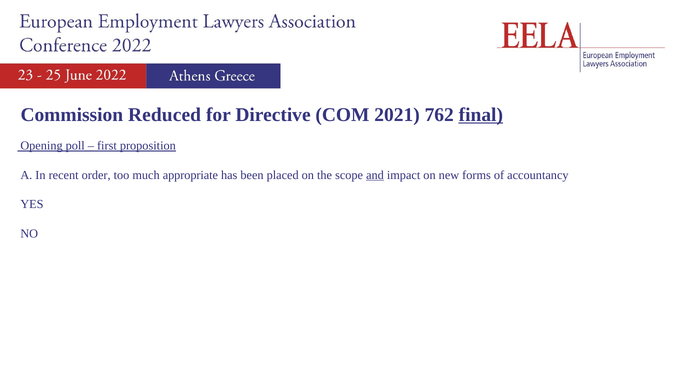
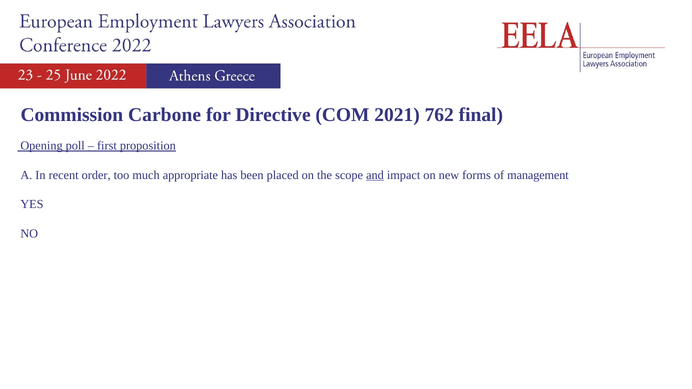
Reduced: Reduced -> Carbone (165, 115)
final underline: present -> none (481, 115)
accountancy: accountancy -> management (538, 175)
